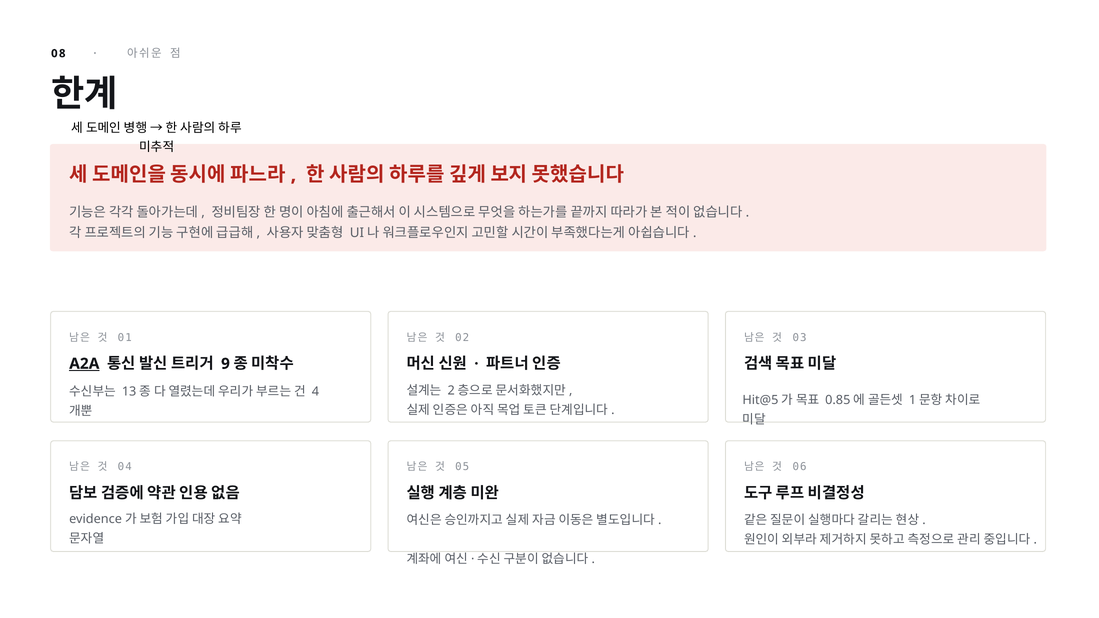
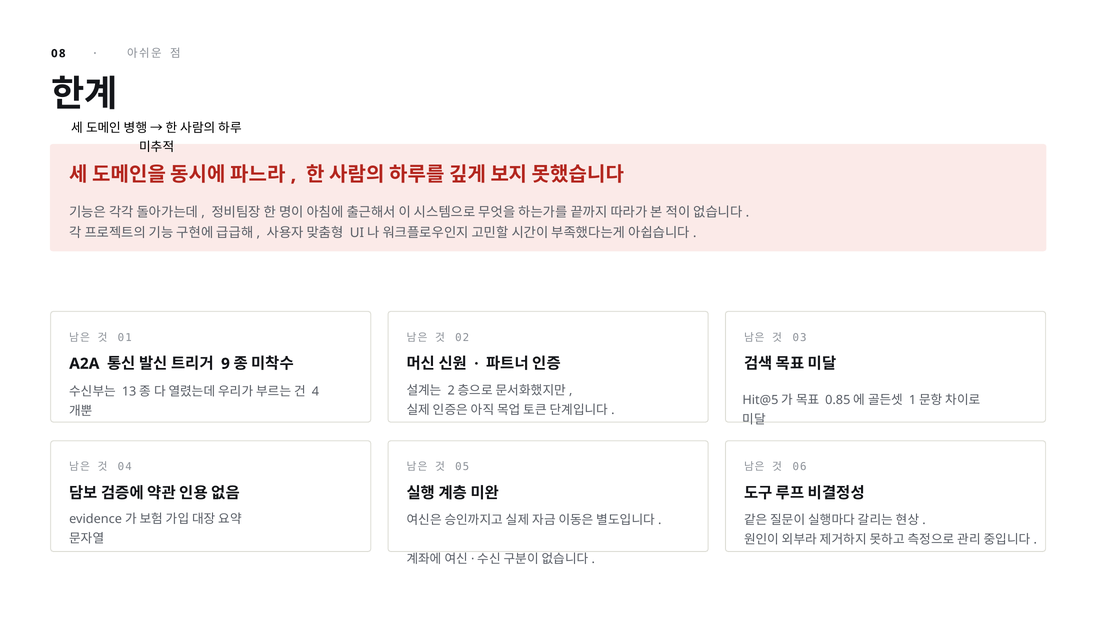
A2A underline: present -> none (84, 364)
